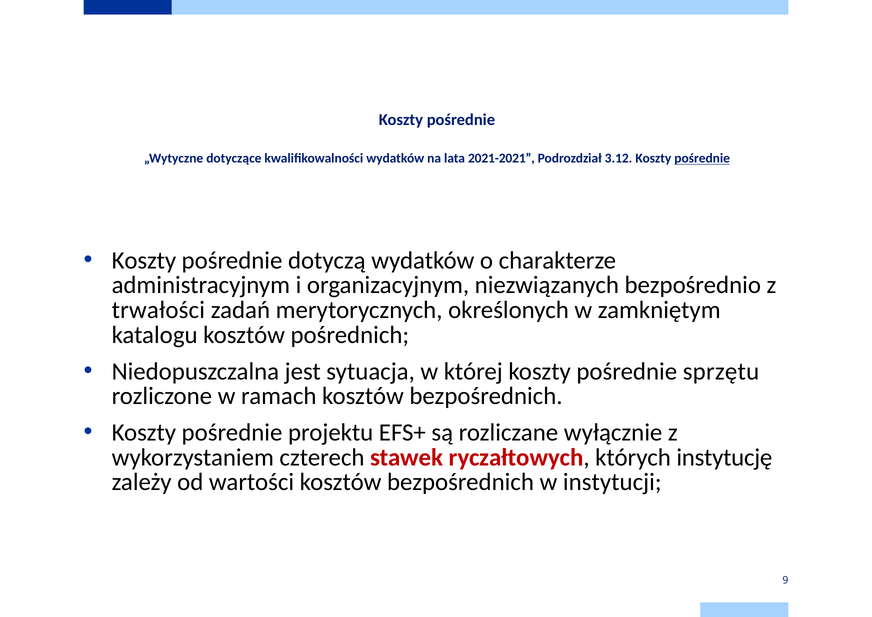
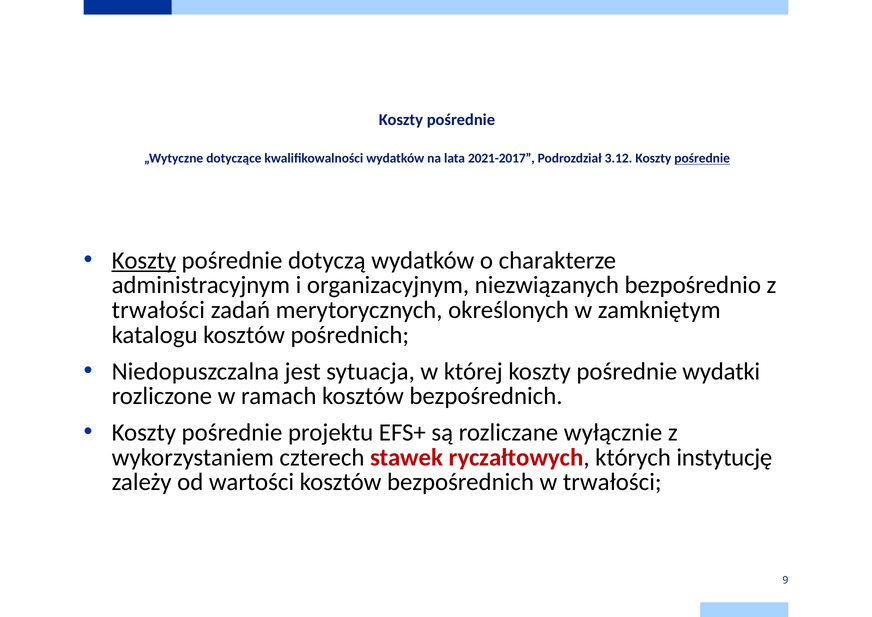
2021-2021: 2021-2021 -> 2021-2017 (501, 158)
Koszty underline: none -> present (144, 260)
sprzętu: sprzętu -> wydatki (721, 371)
w instytucji: instytucji -> trwałości (612, 482)
